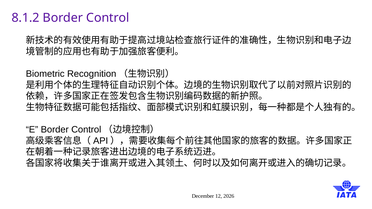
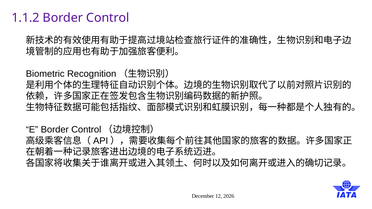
8.1.2: 8.1.2 -> 1.1.2 (26, 18)
